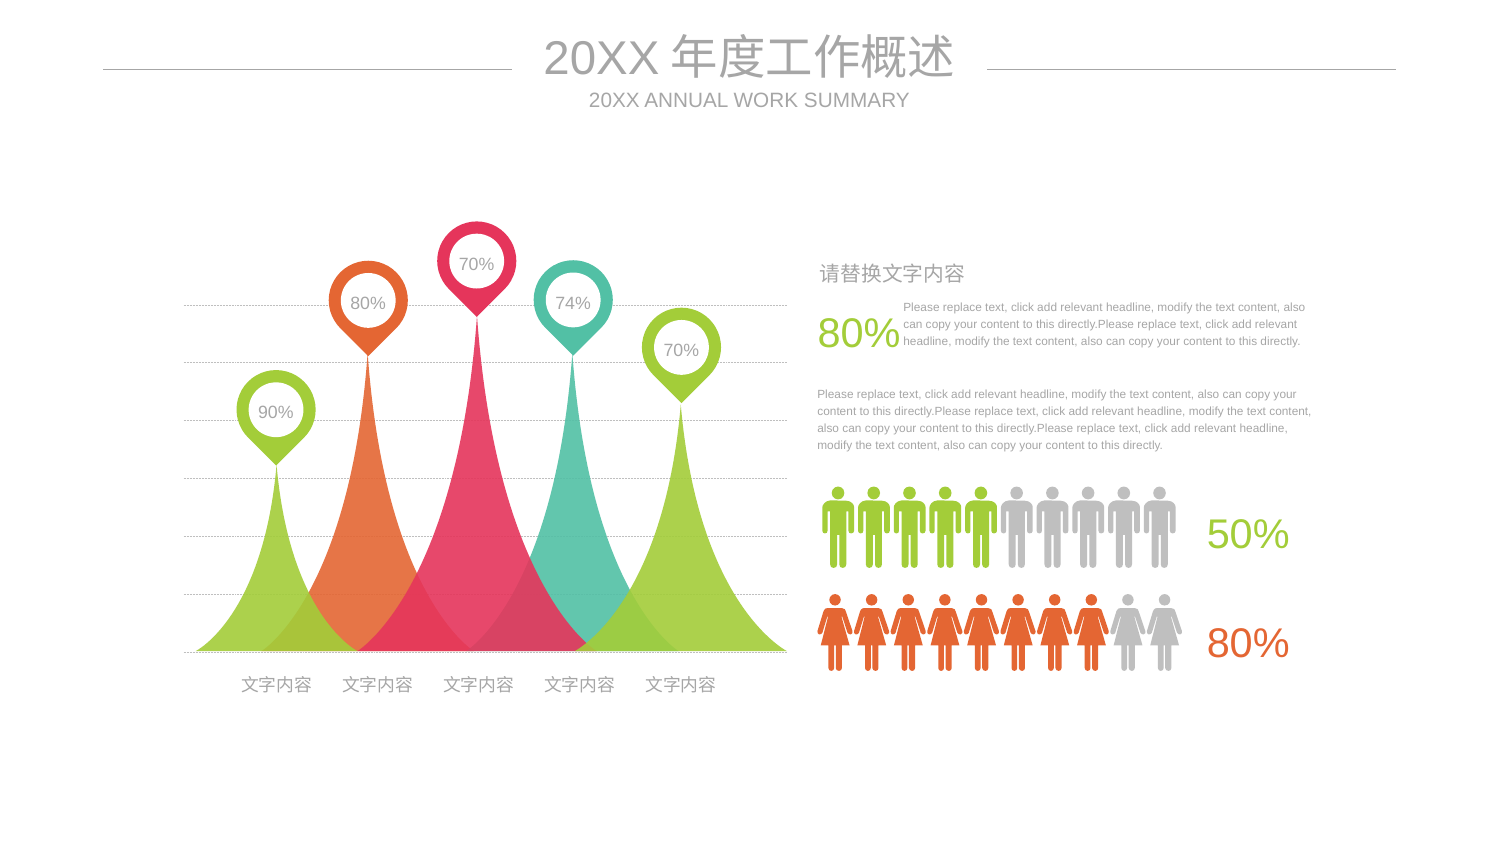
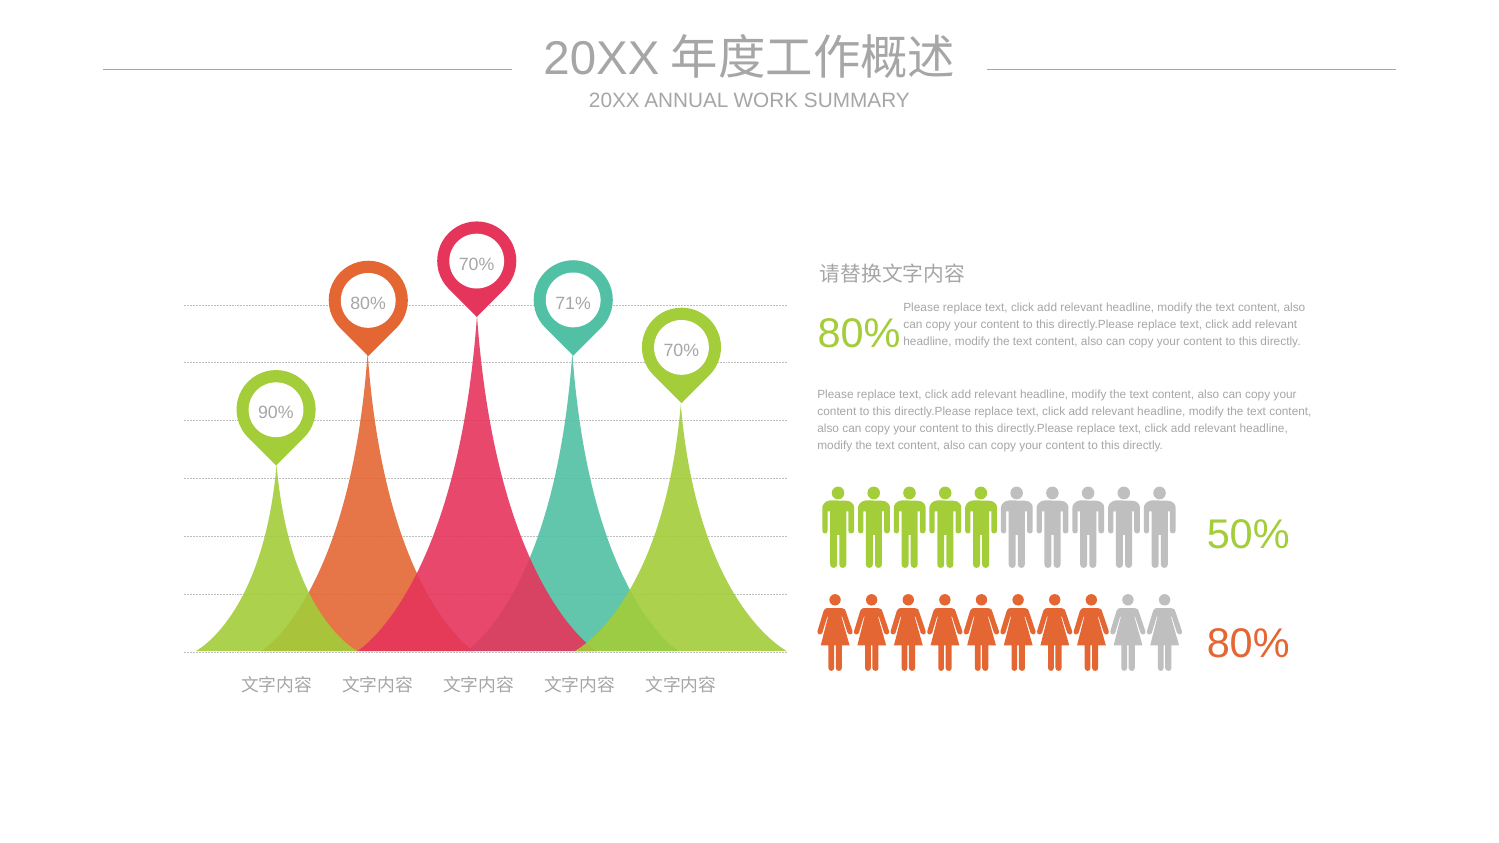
74%: 74% -> 71% (573, 303)
